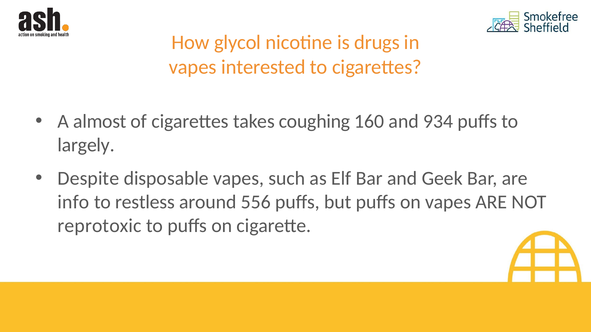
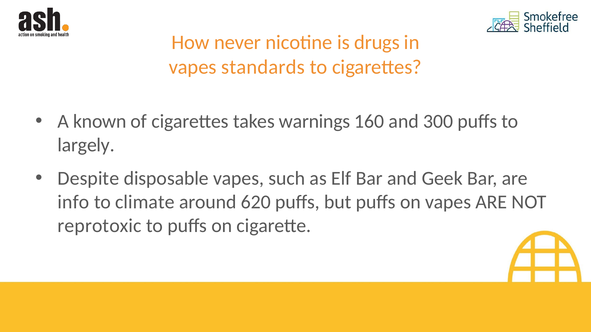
glycol: glycol -> never (238, 42)
interested: interested -> standards (263, 67)
almost: almost -> known (100, 121)
coughing: coughing -> warnings (315, 121)
934: 934 -> 300 (438, 121)
restless: restless -> climate (145, 202)
556: 556 -> 620 (256, 202)
